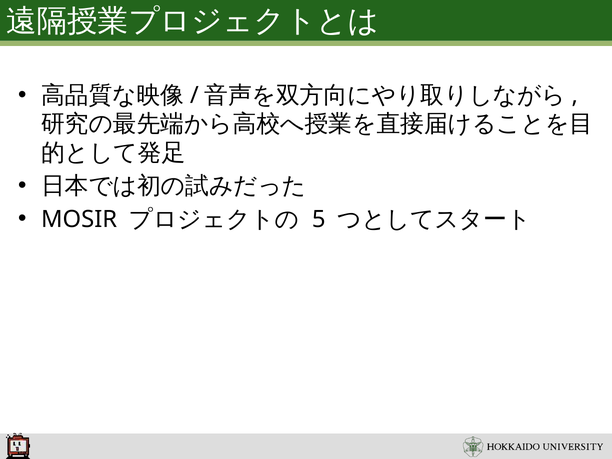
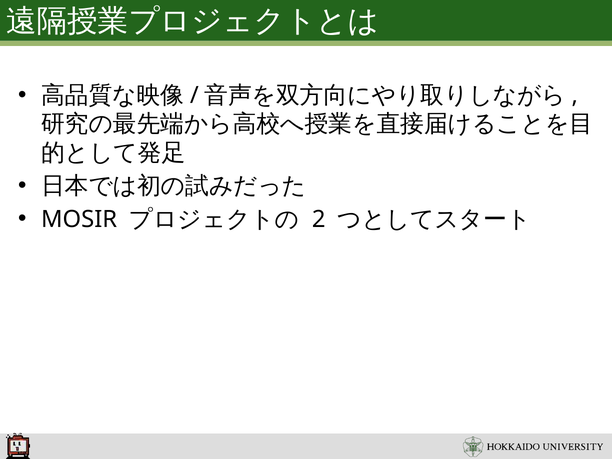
5: 5 -> 2 (319, 219)
